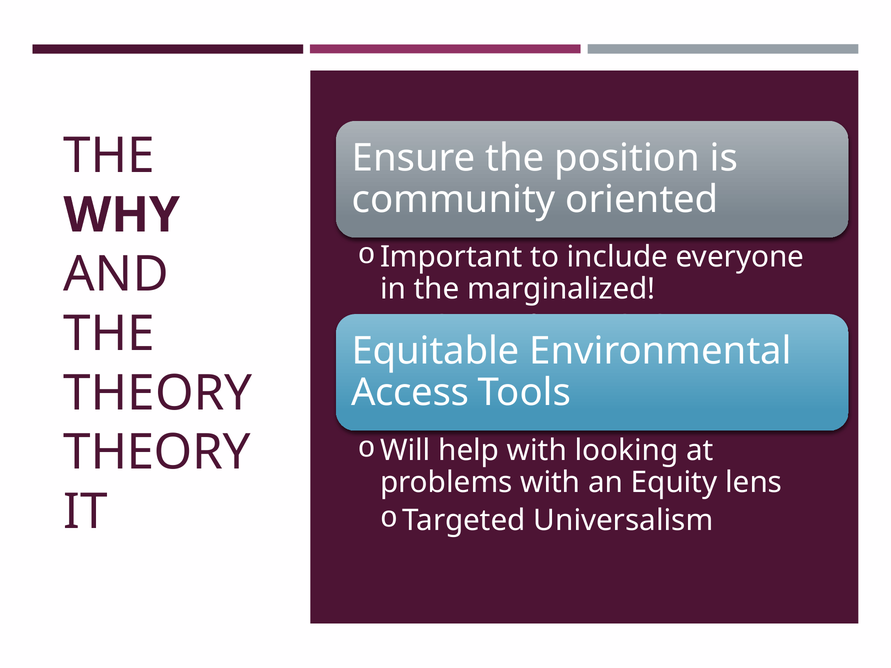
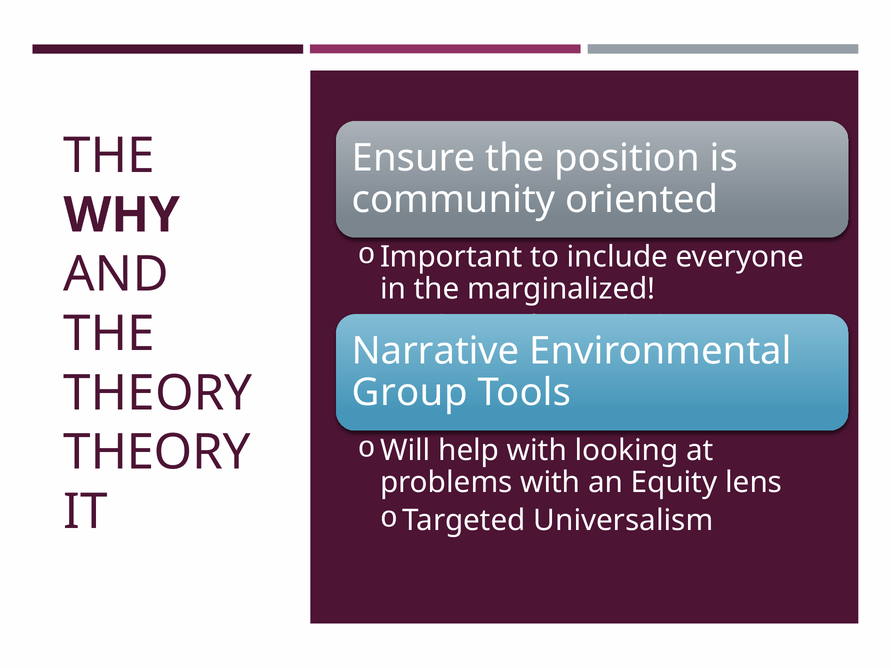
Equitable: Equitable -> Narrative (436, 351)
Access: Access -> Group (410, 393)
